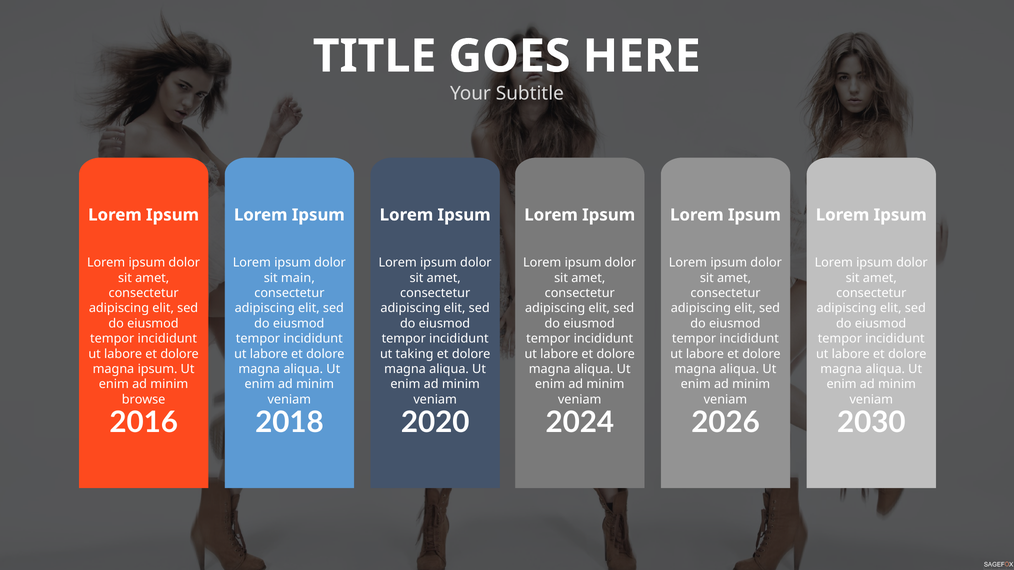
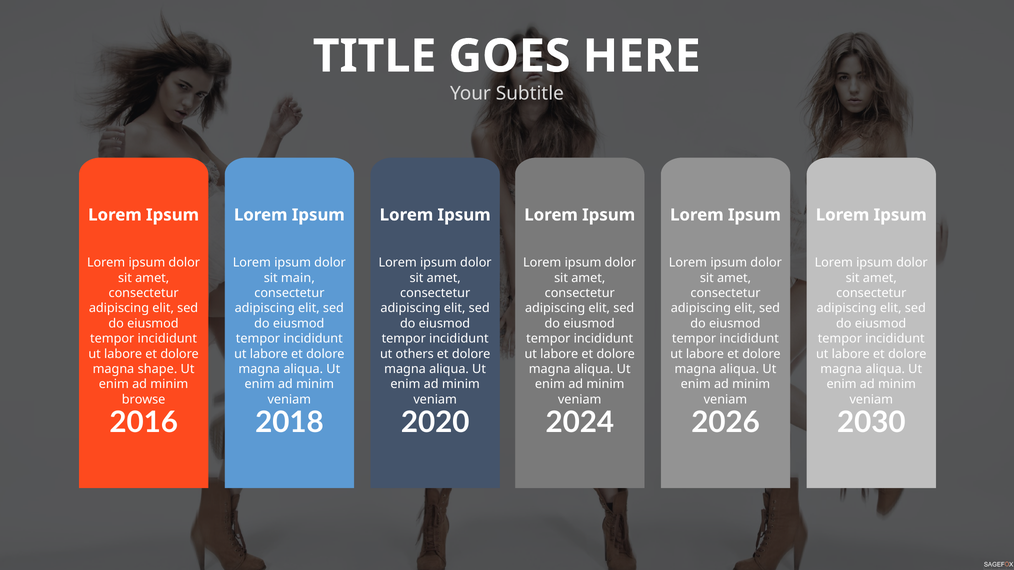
taking: taking -> others (415, 354)
magna ipsum: ipsum -> shape (157, 369)
